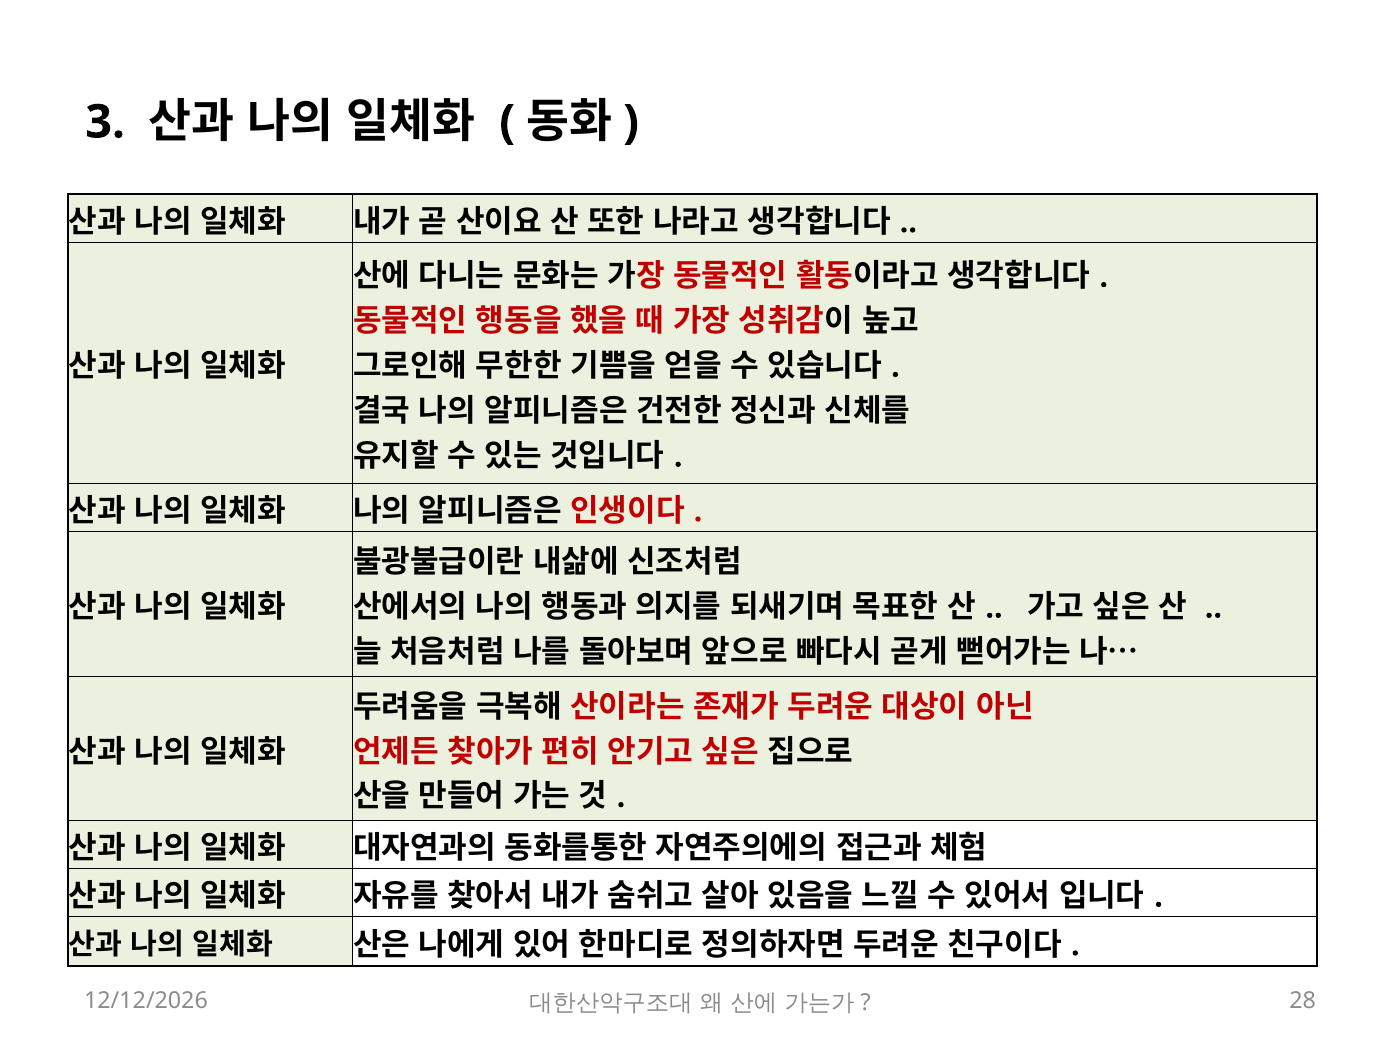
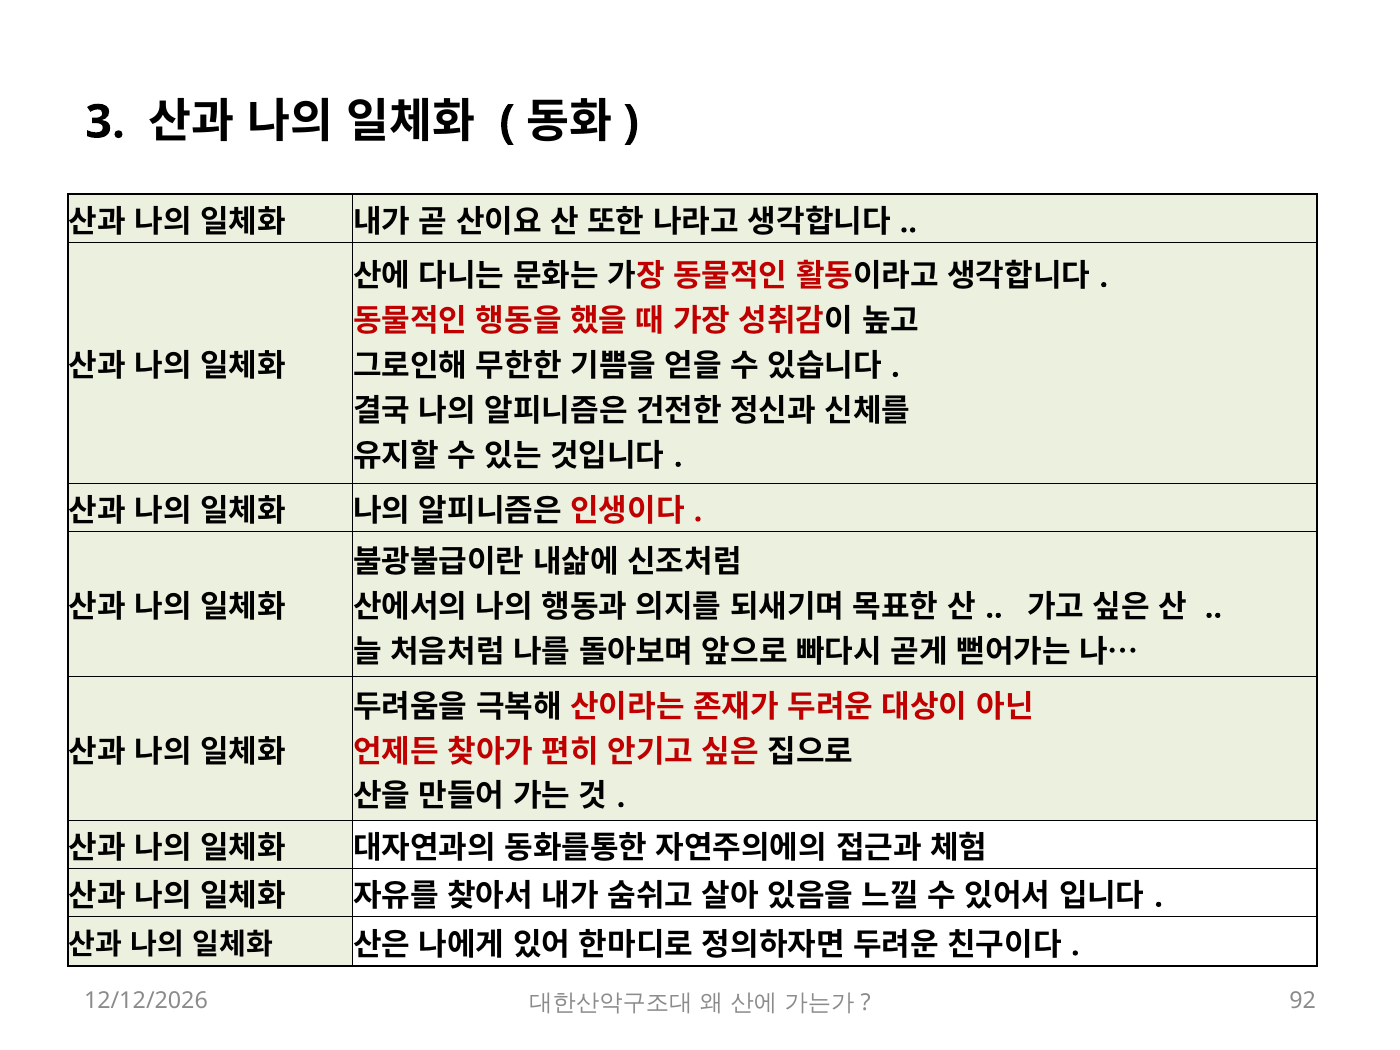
28: 28 -> 92 (1303, 1001)
